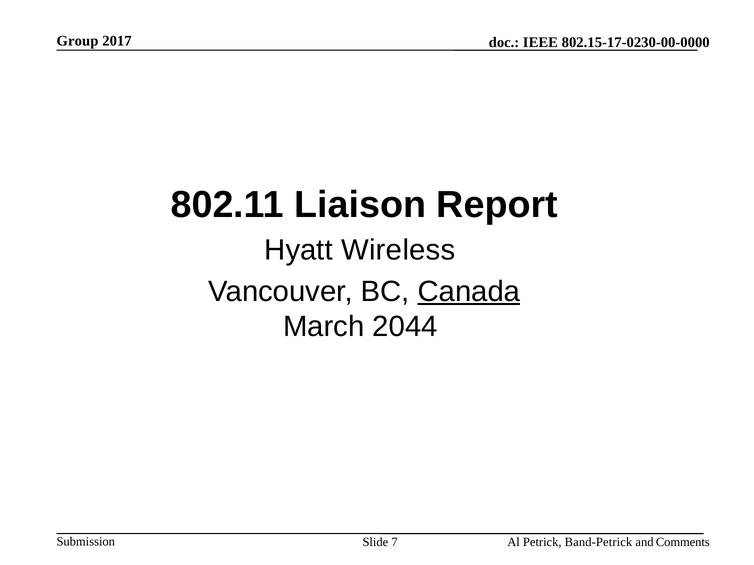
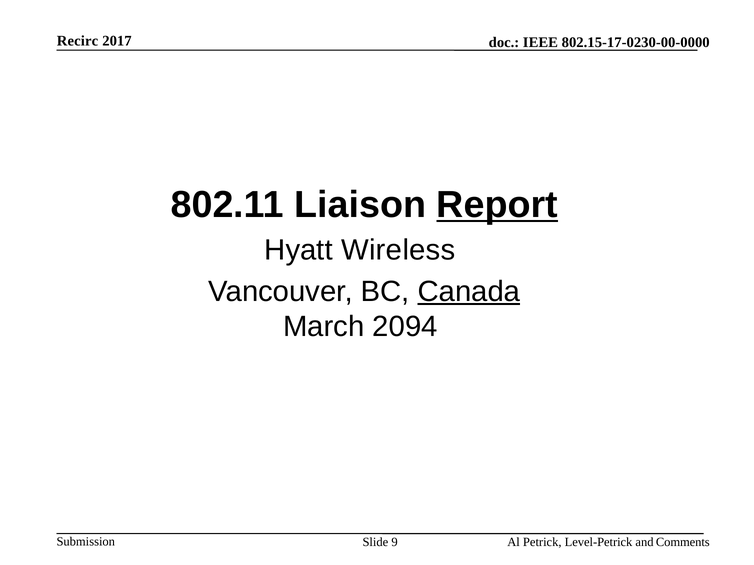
Group: Group -> Recirc (78, 41)
Report underline: none -> present (497, 205)
2044: 2044 -> 2094 (405, 327)
7: 7 -> 9 (395, 542)
Band-Petrick: Band-Petrick -> Level-Petrick (599, 542)
